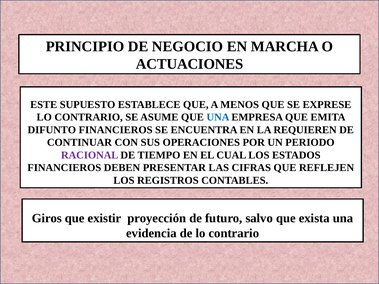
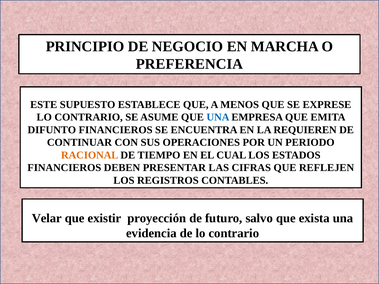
ACTUACIONES: ACTUACIONES -> PREFERENCIA (189, 64)
RACIONAL colour: purple -> orange (90, 155)
Giros: Giros -> Velar (47, 218)
